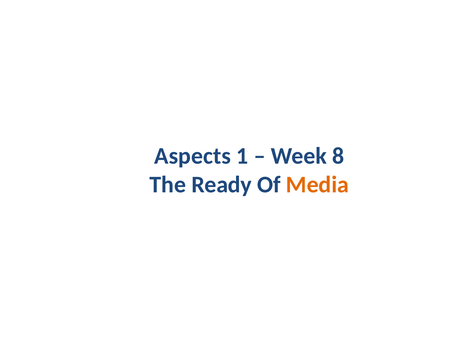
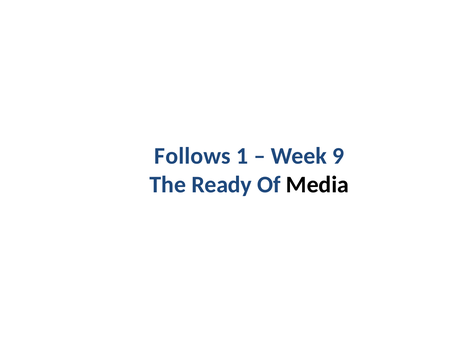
Aspects: Aspects -> Follows (193, 156)
8: 8 -> 9 (338, 156)
Media colour: orange -> black (317, 184)
